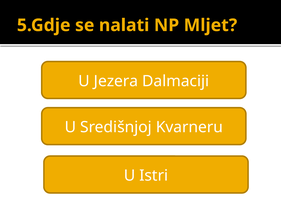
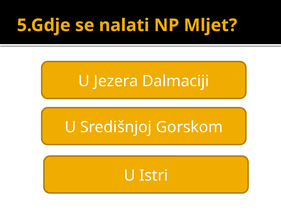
Kvarneru: Kvarneru -> Gorskom (189, 127)
